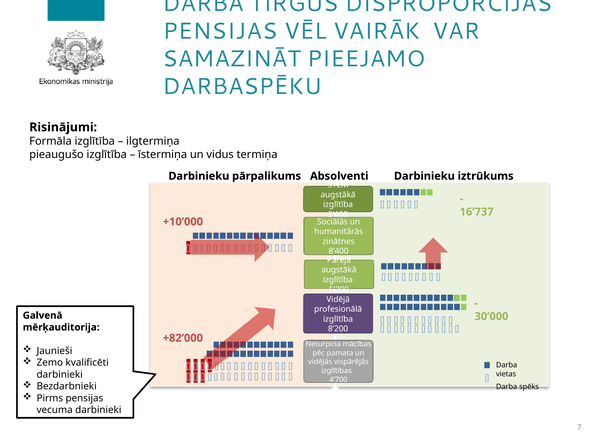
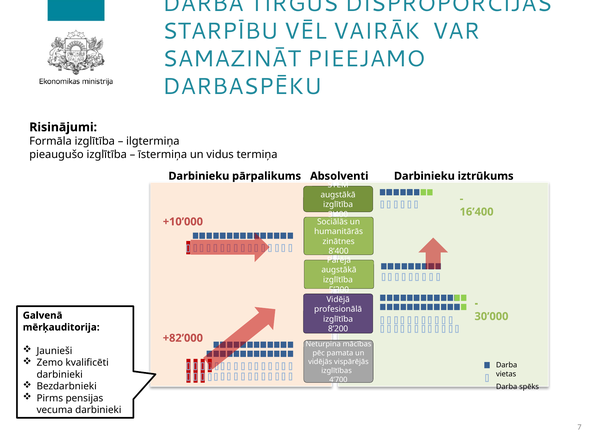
PENSIJAS: PENSIJAS -> STARPĪBU (220, 31)
16’737: 16’737 -> 16’400 (477, 212)
